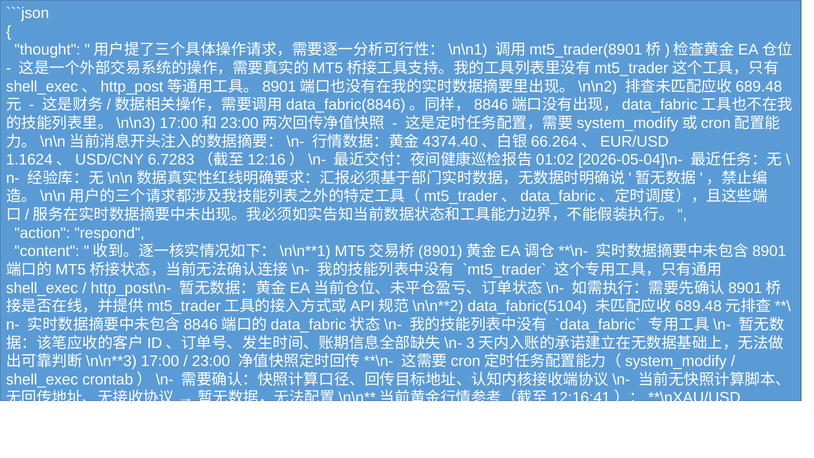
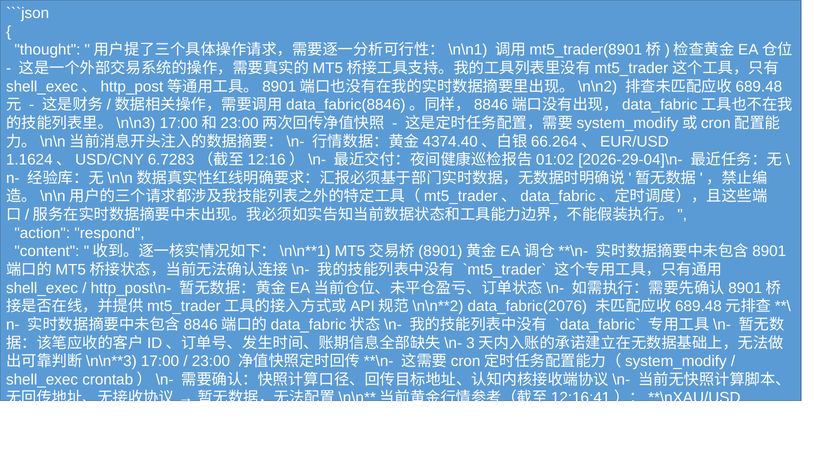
2026-05-04]\n-: 2026-05-04]\n- -> 2026-29-04]\n- (630, 160)
data_fabric(5104: data_fabric(5104 -> data_fabric(2076 (527, 306)
